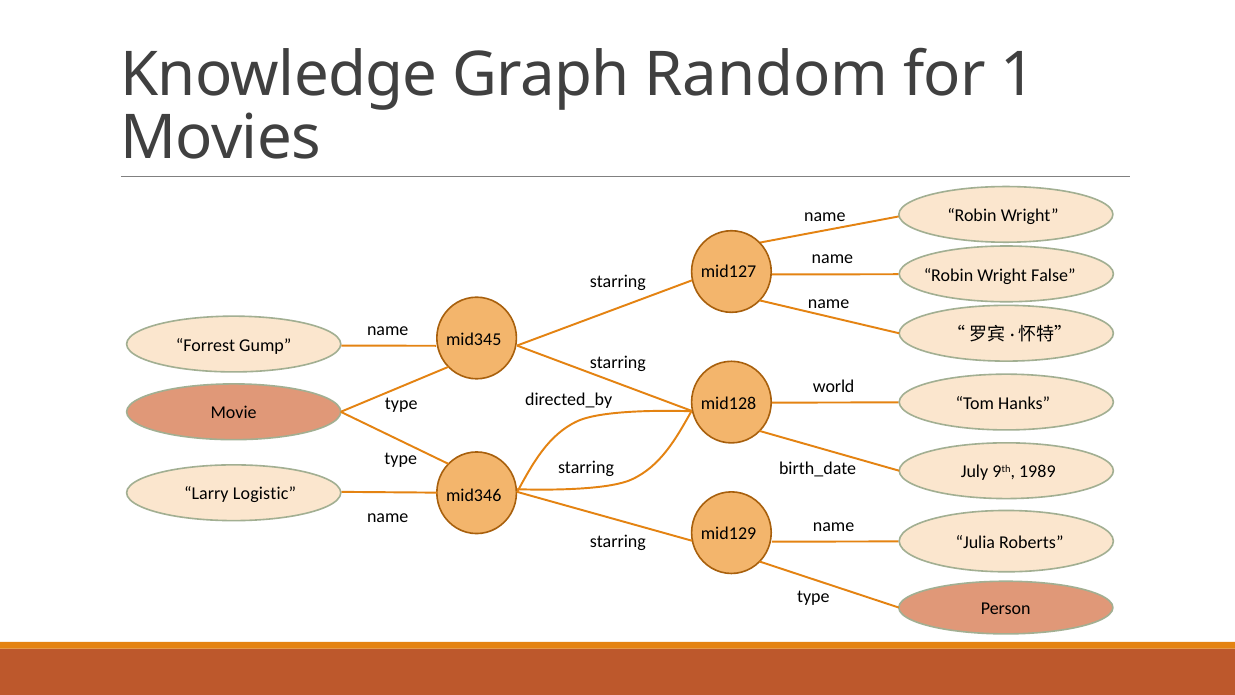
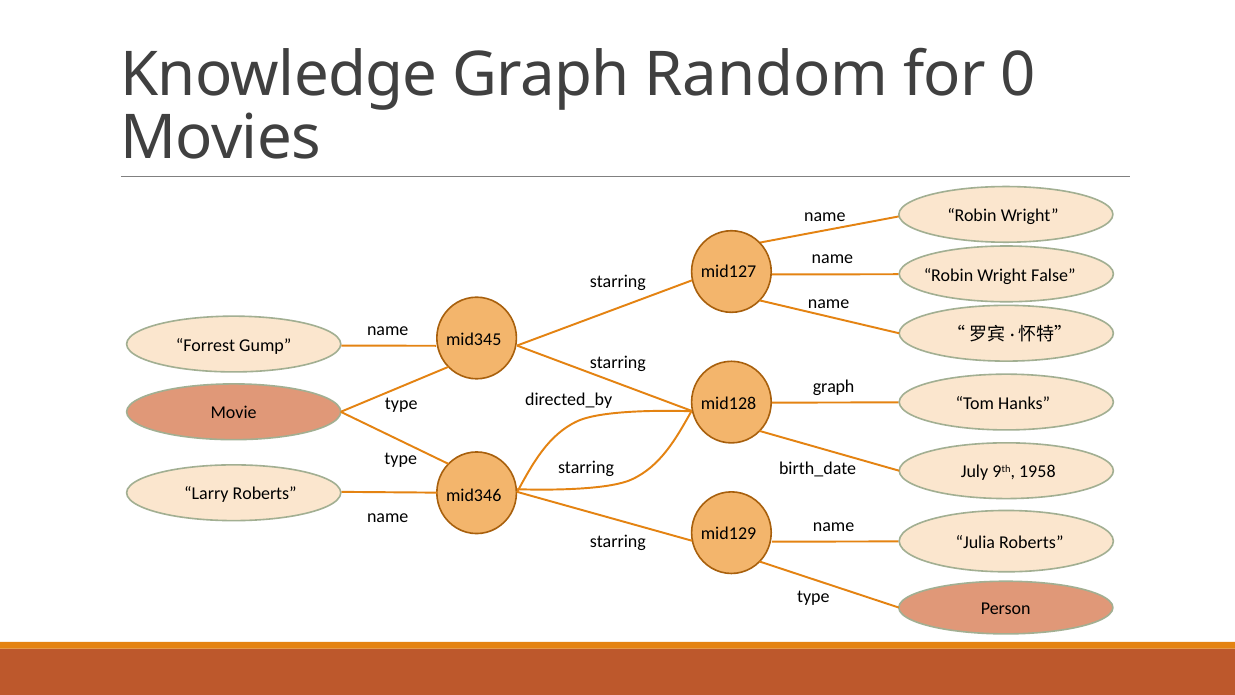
1: 1 -> 0 (1019, 75)
world: world -> graph (834, 386)
1989: 1989 -> 1958 (1037, 472)
Larry Logistic: Logistic -> Roberts (265, 494)
